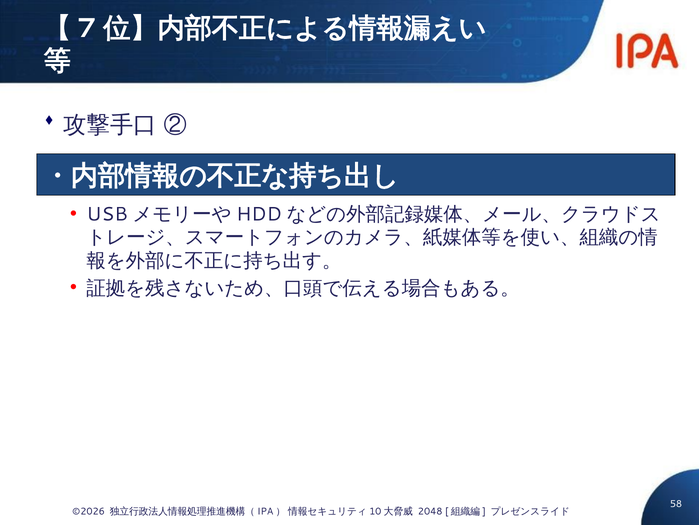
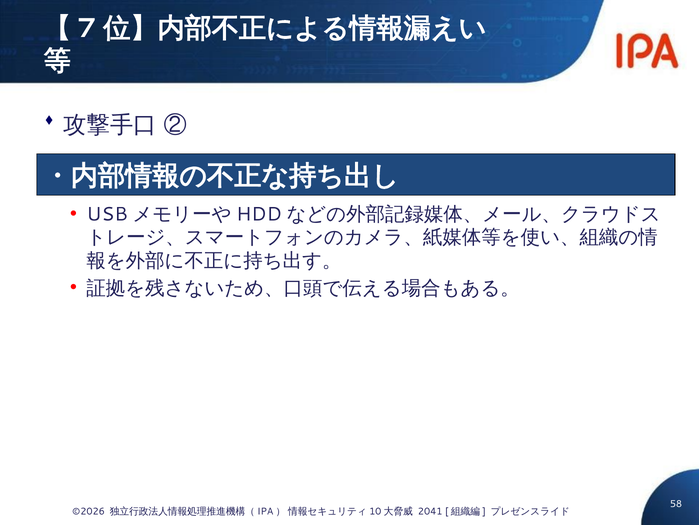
2048: 2048 -> 2041 (430, 511)
